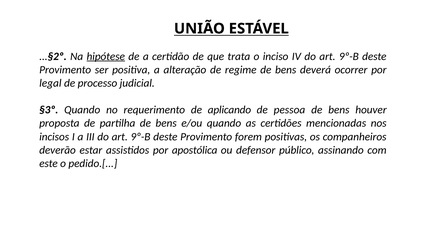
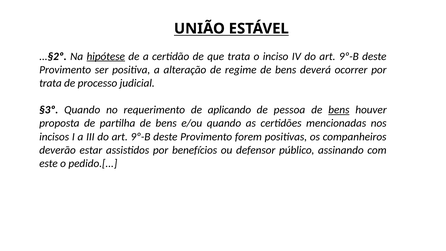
legal: legal -> trata (50, 83)
bens underline: none -> present (339, 110)
apostólica: apostólica -> benefícios (195, 150)
